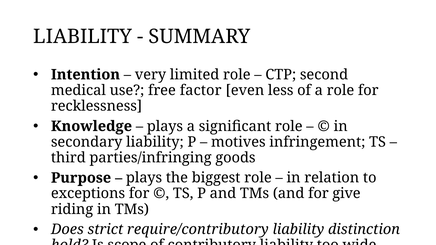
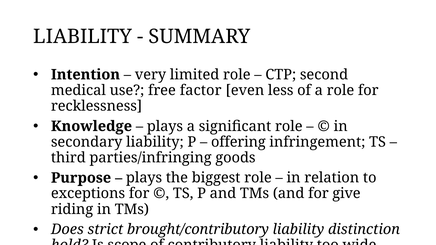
motives: motives -> offering (238, 142)
require/contributory: require/contributory -> brought/contributory (198, 230)
